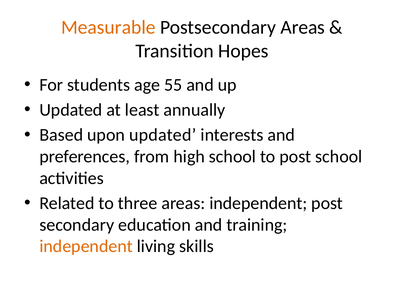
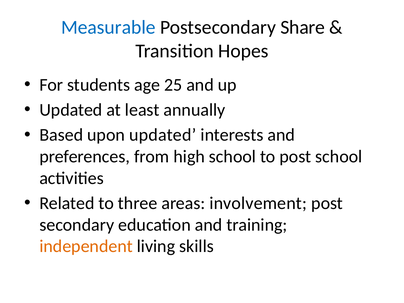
Measurable colour: orange -> blue (108, 27)
Postsecondary Areas: Areas -> Share (303, 27)
55: 55 -> 25 (173, 85)
areas independent: independent -> involvement (258, 203)
